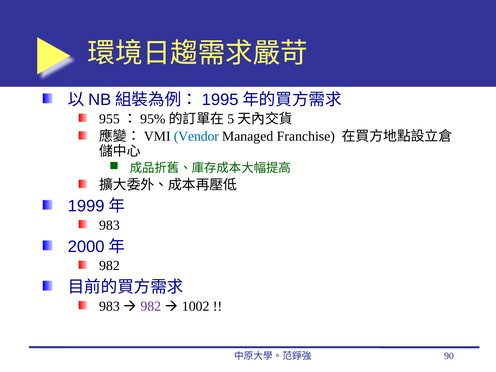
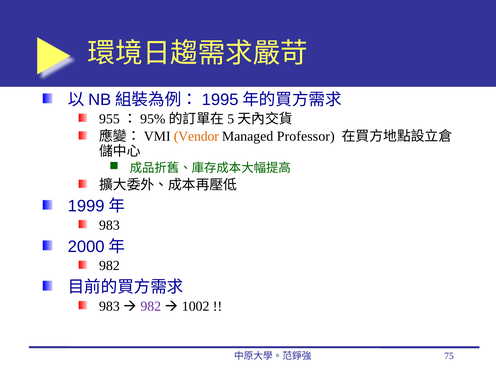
Vendor colour: blue -> orange (196, 136)
Franchise: Franchise -> Professor (306, 136)
90: 90 -> 75 (449, 356)
